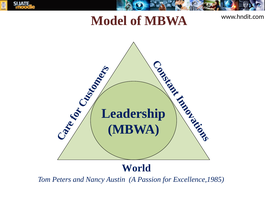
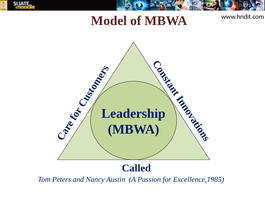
World: World -> Called (136, 168)
